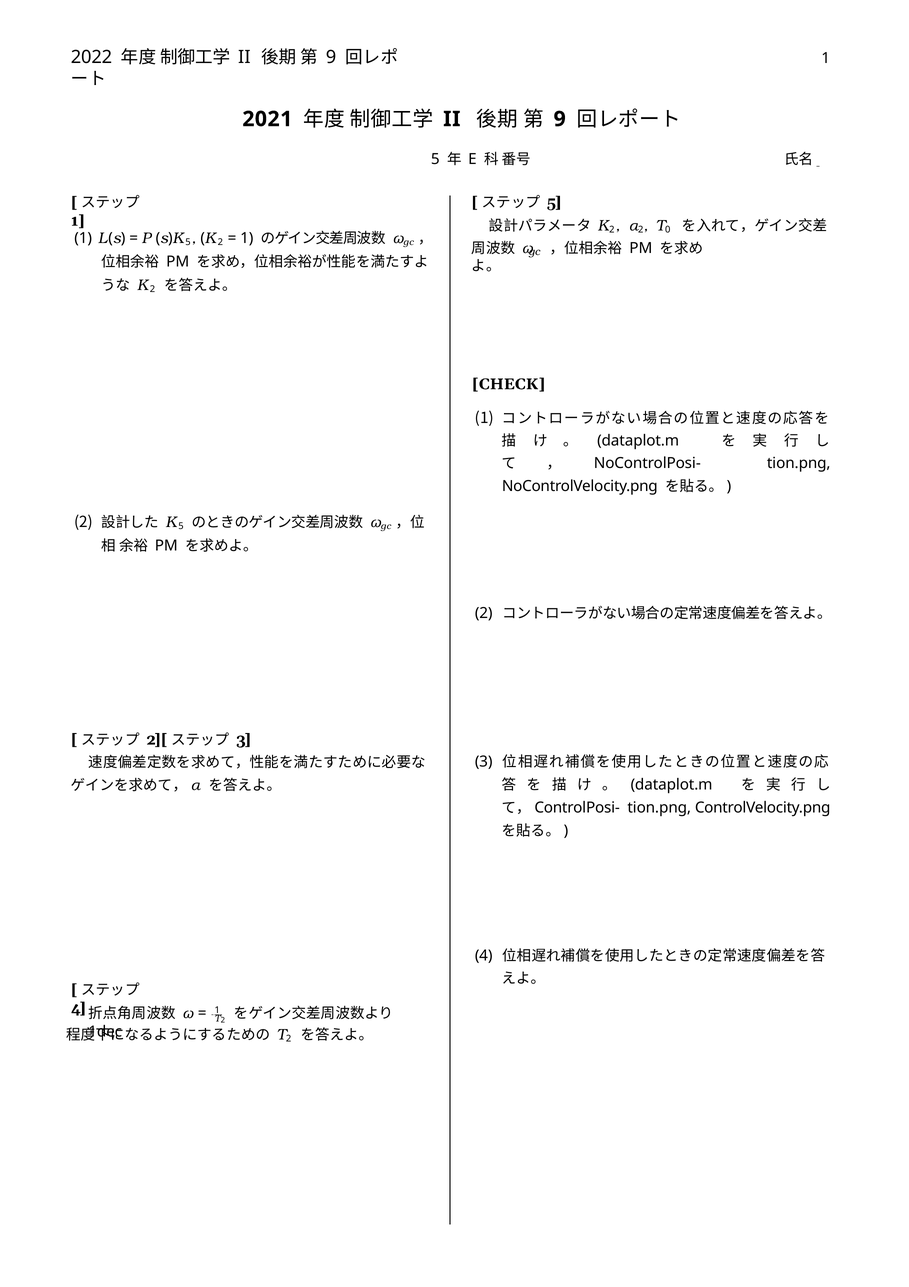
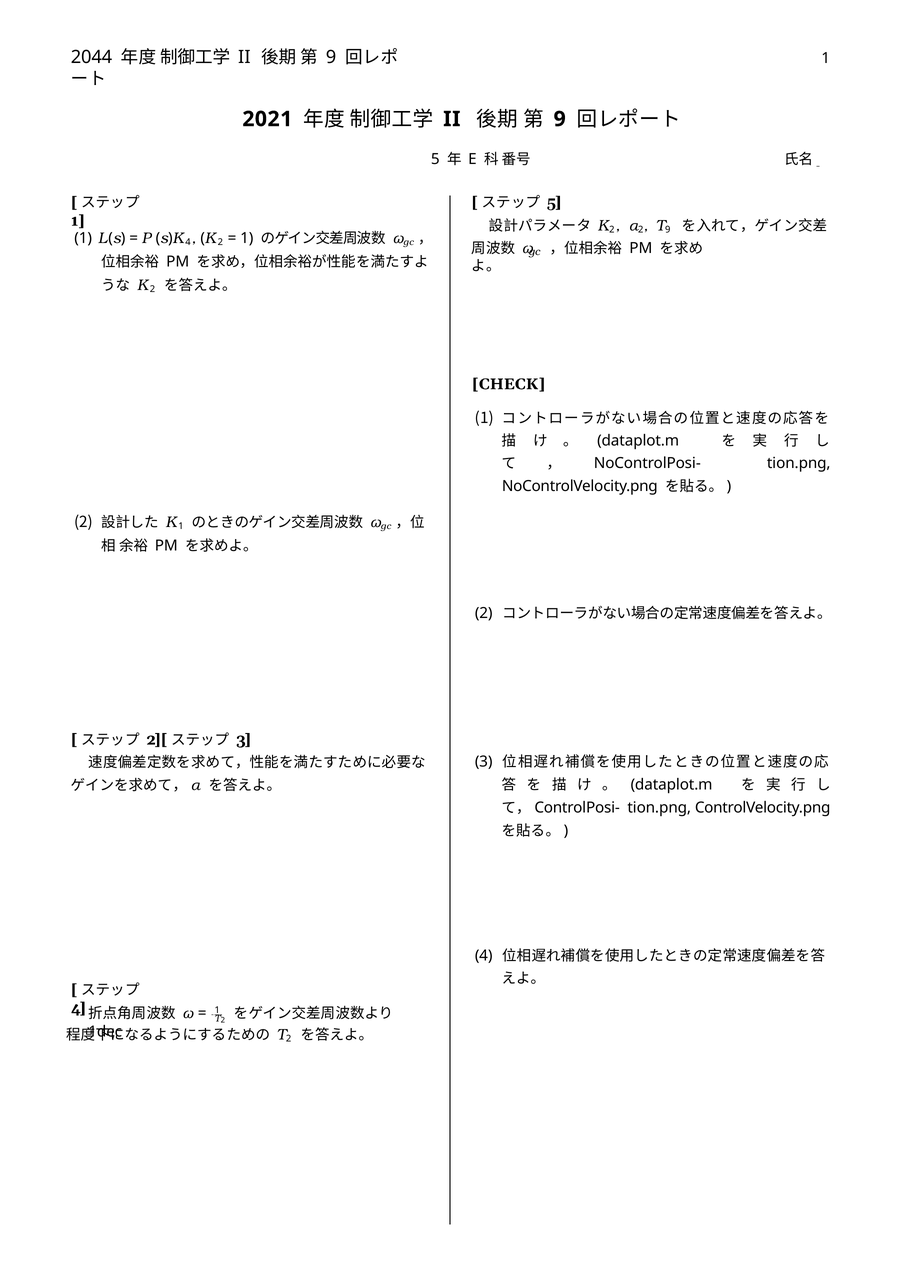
2022: 2022 -> 2044 (91, 57)
0: 0 -> 9 (668, 229)
5: 5 -> 4 (188, 242)
5: 5 -> 1 (181, 526)
